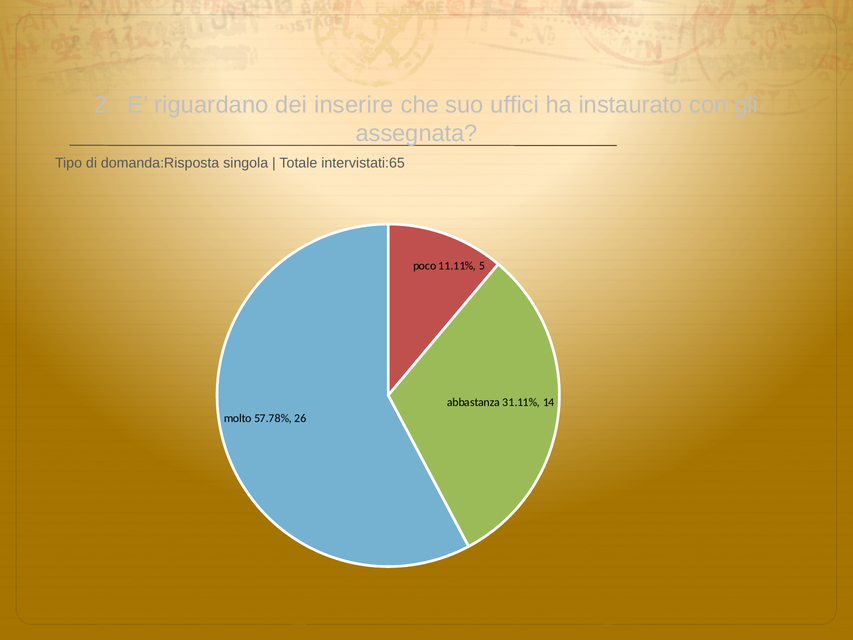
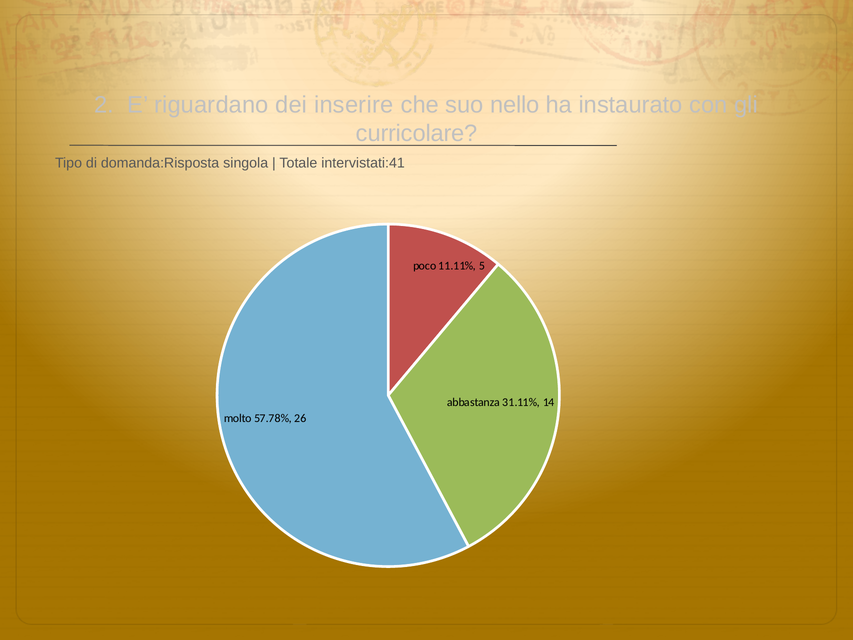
uffici: uffici -> nello (515, 105)
assegnata: assegnata -> curricolare (417, 133)
intervistati:65: intervistati:65 -> intervistati:41 (363, 163)
